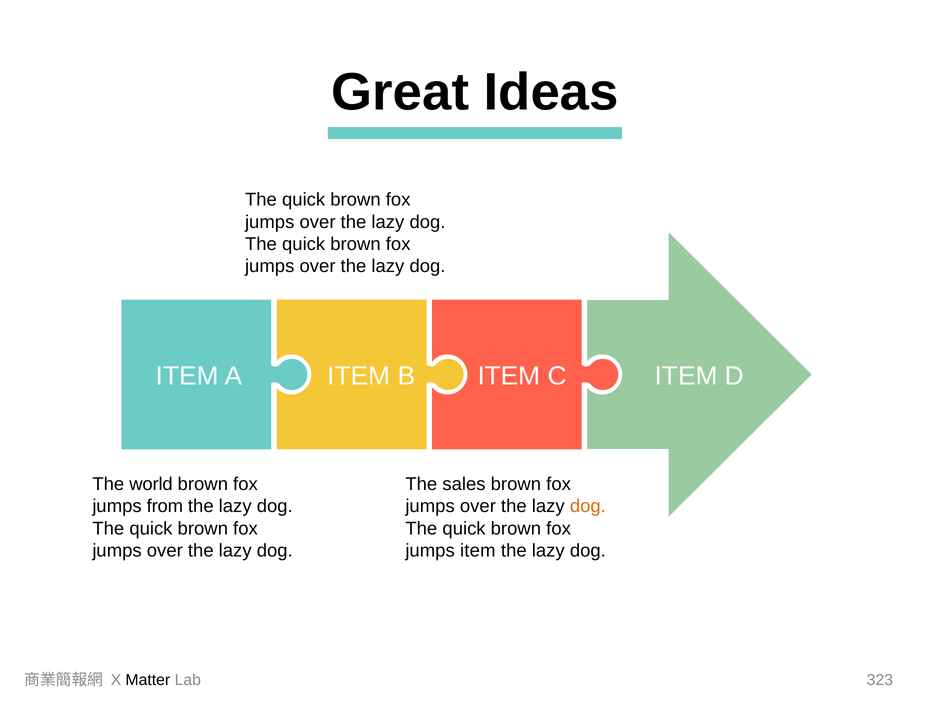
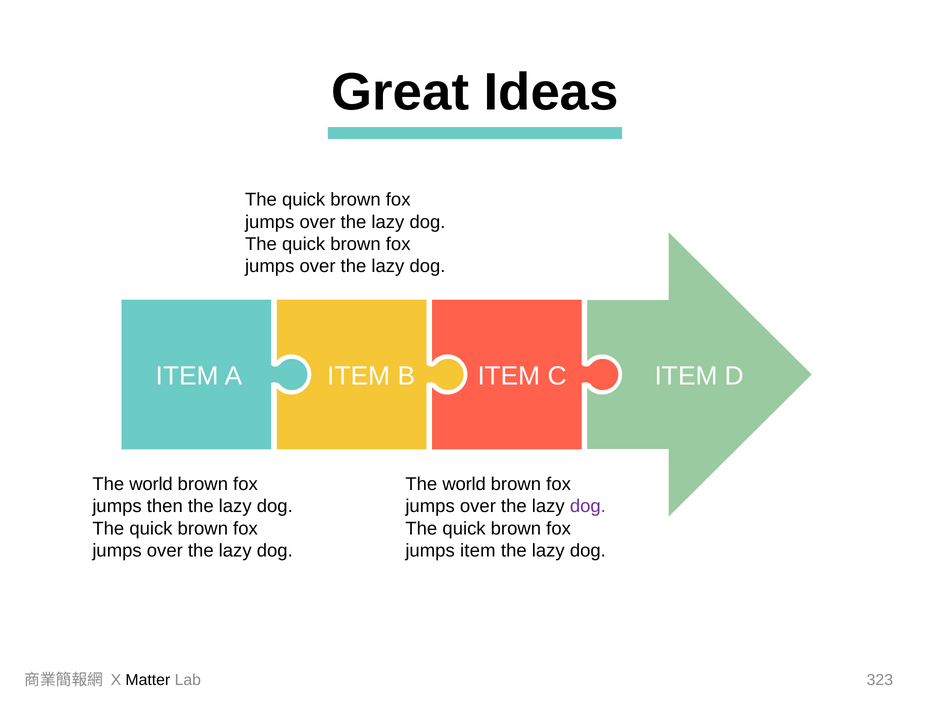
sales: sales -> world (464, 484)
from: from -> then (165, 507)
dog colour: orange -> purple (588, 507)
